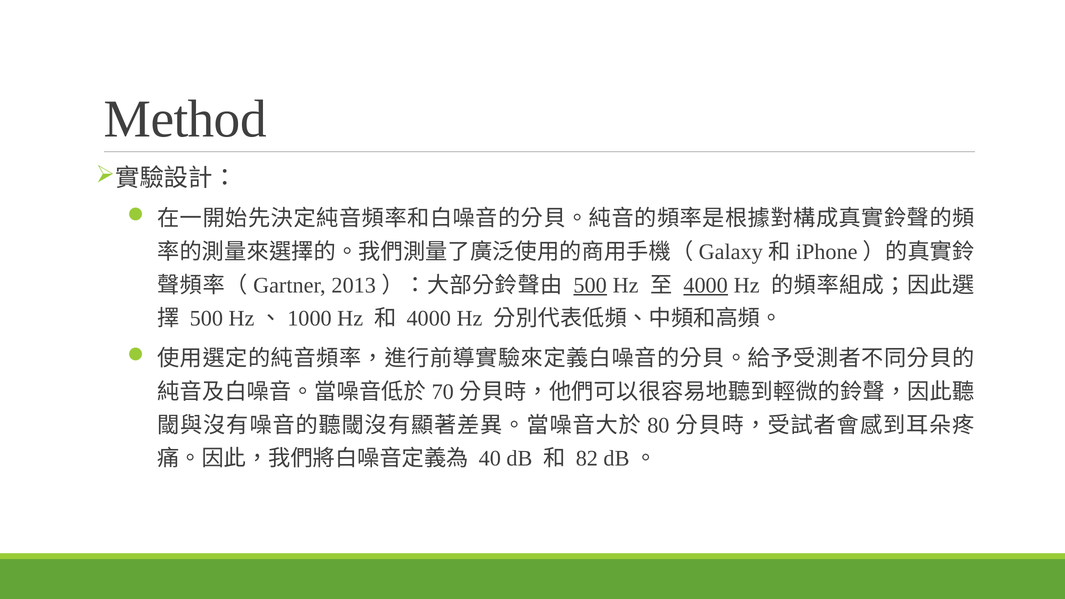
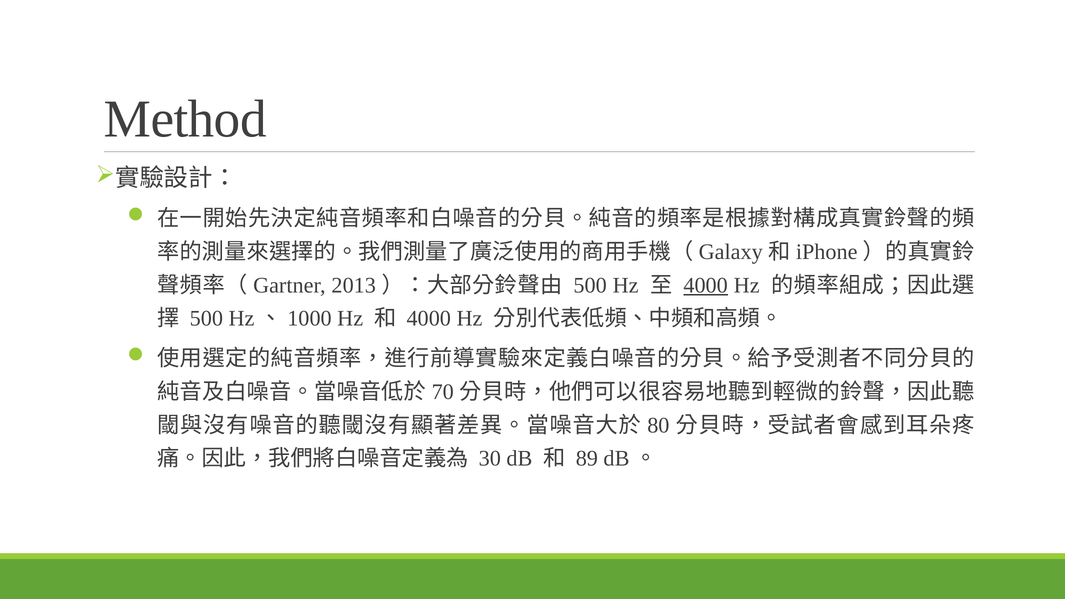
500 underline: present -> none (590, 285)
40: 40 -> 30 (490, 459)
82: 82 -> 89 (587, 459)
